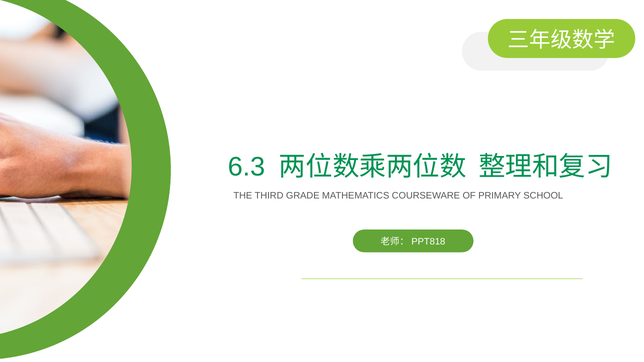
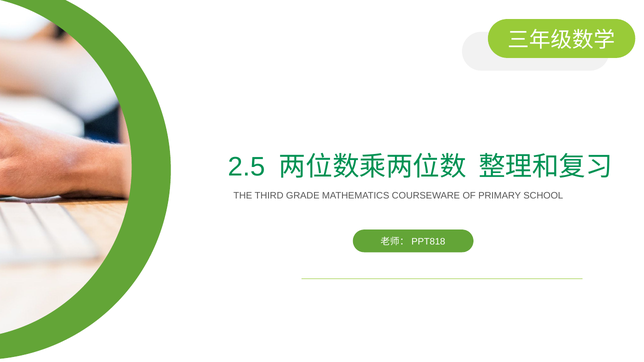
6.3: 6.3 -> 2.5 (246, 167)
